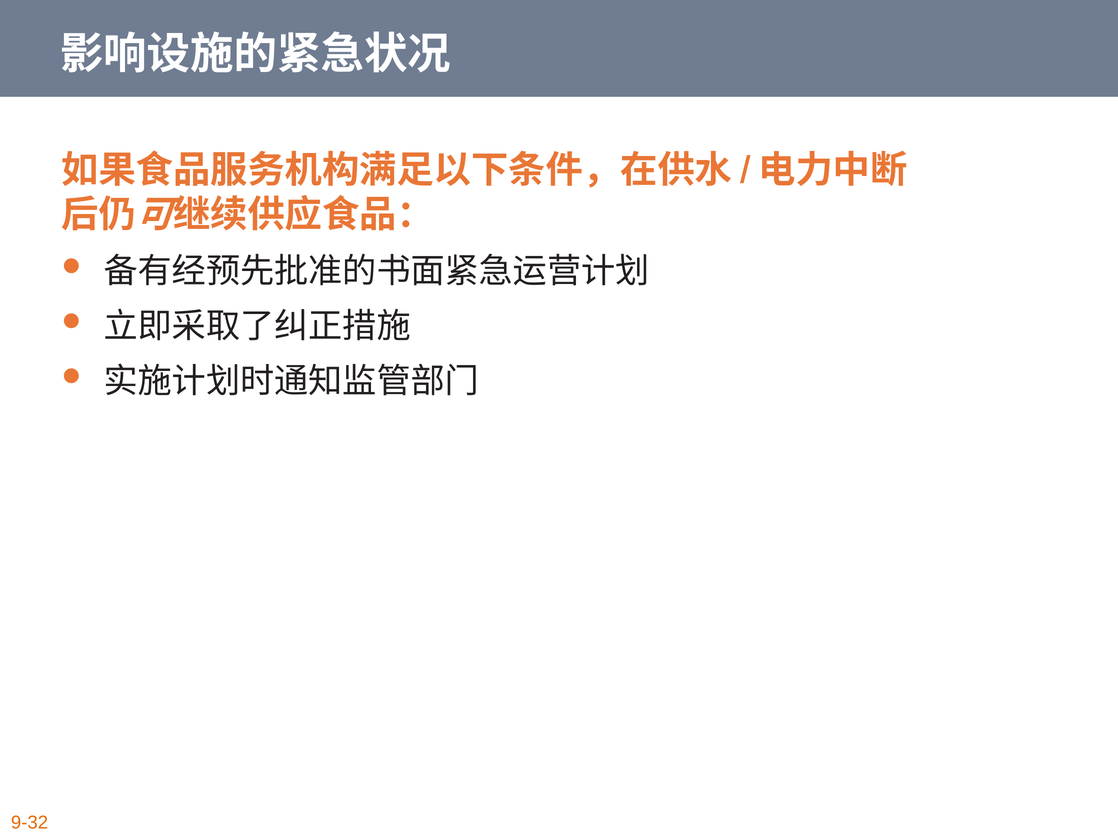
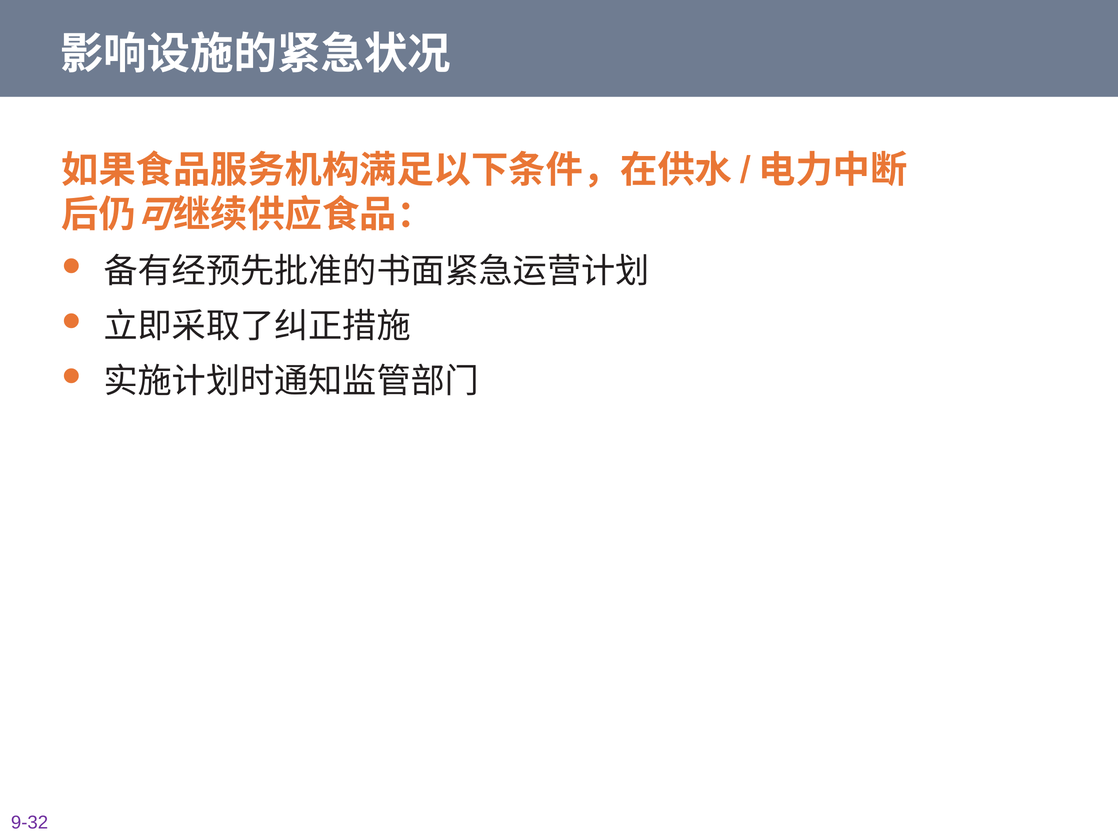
9-32 colour: orange -> purple (30, 823)
